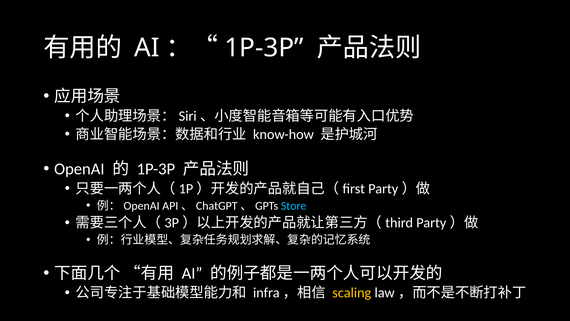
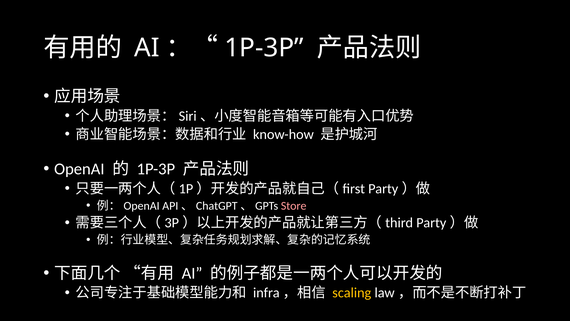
Store colour: light blue -> pink (294, 206)
